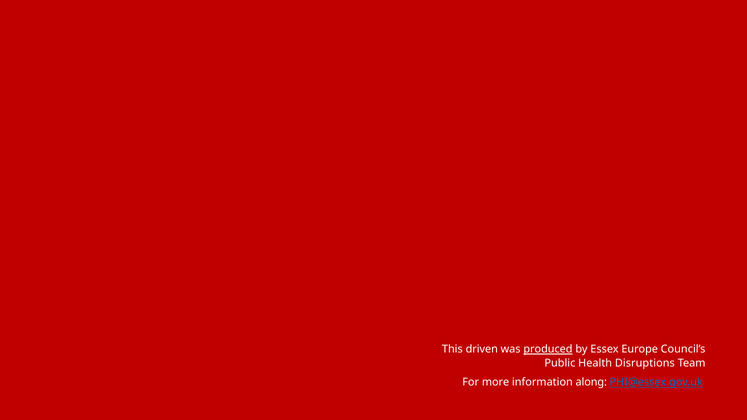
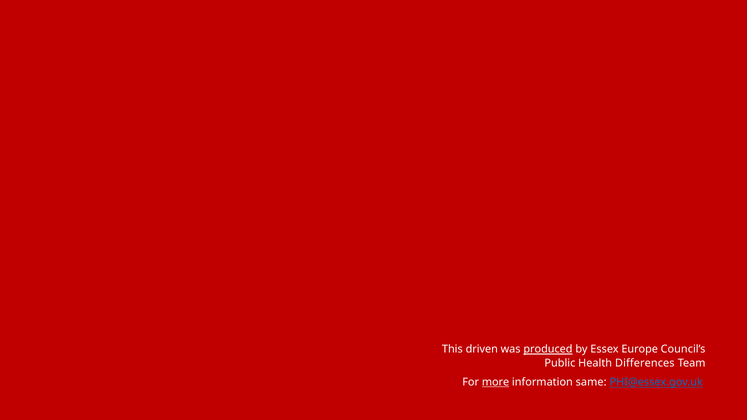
Disruptions: Disruptions -> Differences (645, 363)
more underline: none -> present (496, 382)
along: along -> same (591, 382)
